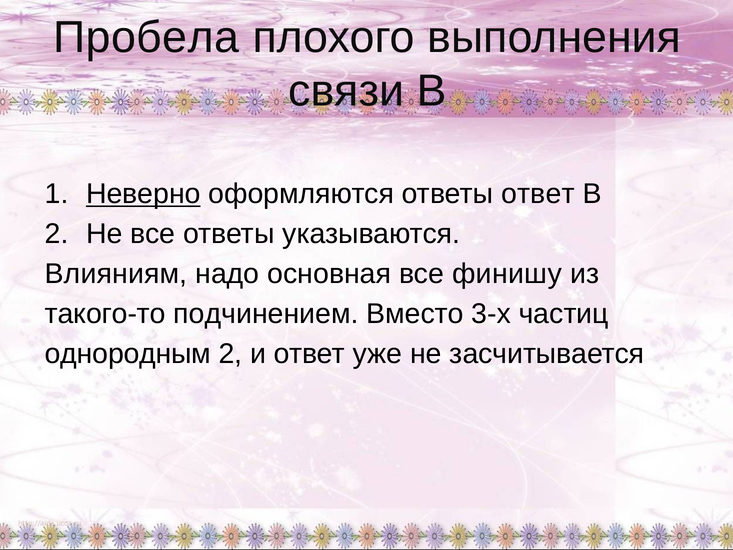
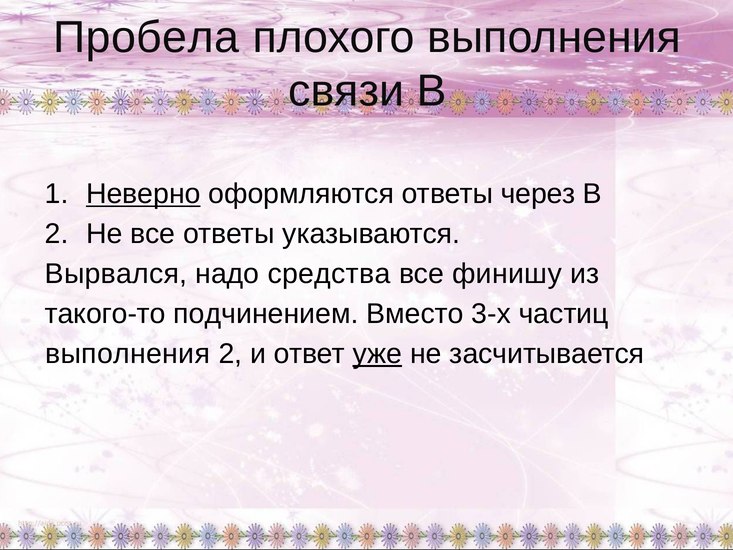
ответы ответ: ответ -> через (538, 194)
Влияниям: Влияниям -> Вырвался (116, 274)
основная: основная -> средства (329, 274)
однородным: однородным -> выполнения (128, 354)
уже underline: none -> present (377, 354)
